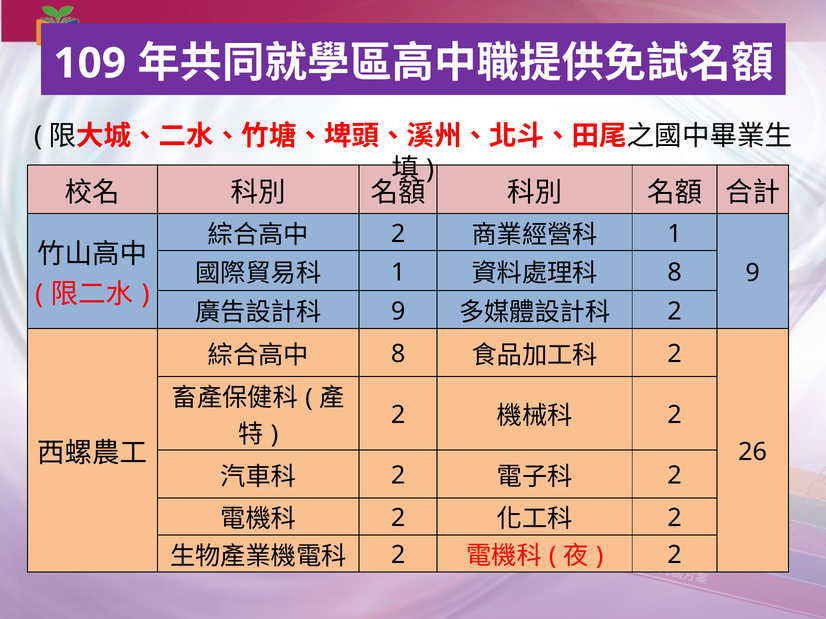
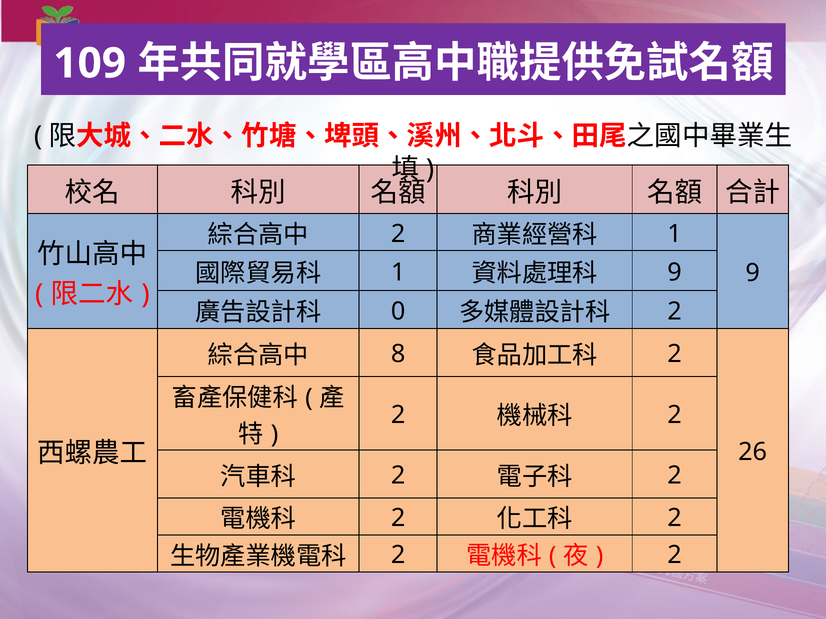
8: 8 -> 9 (675, 273)
9: 9 -> 0 (398, 312)
